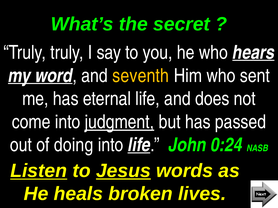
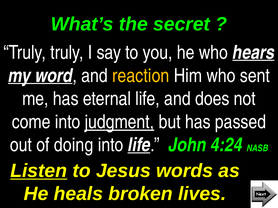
seventh: seventh -> reaction (141, 76)
0:24: 0:24 -> 4:24 (226, 145)
Jesus underline: present -> none (123, 171)
